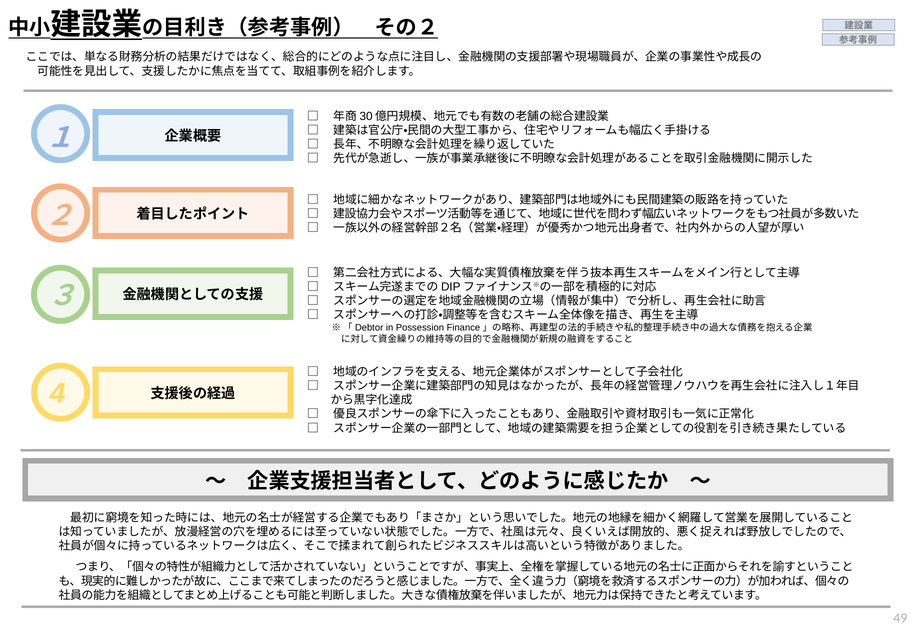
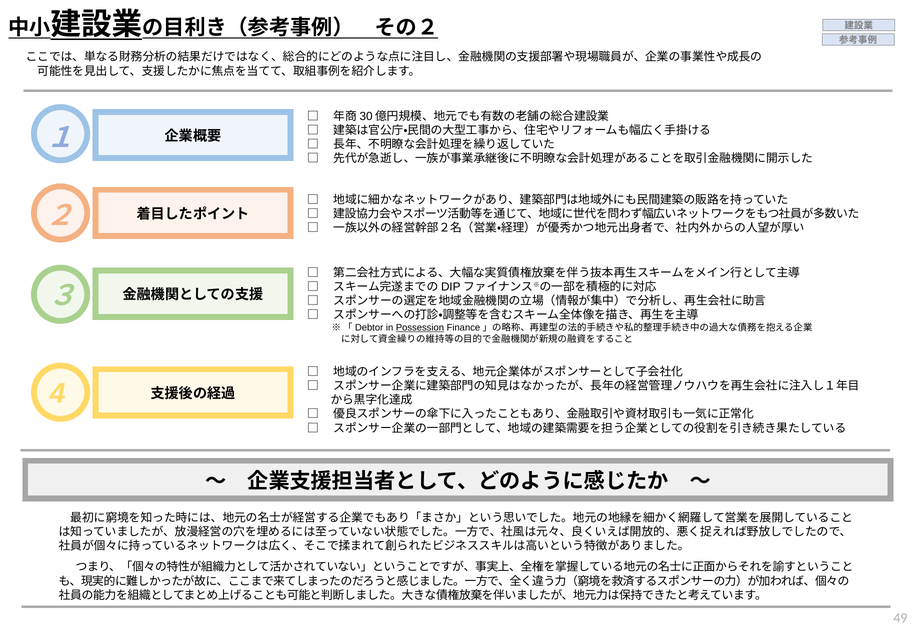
Possession underline: none -> present (420, 328)
